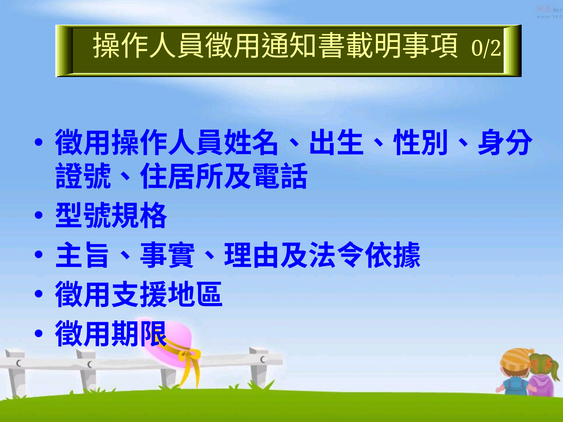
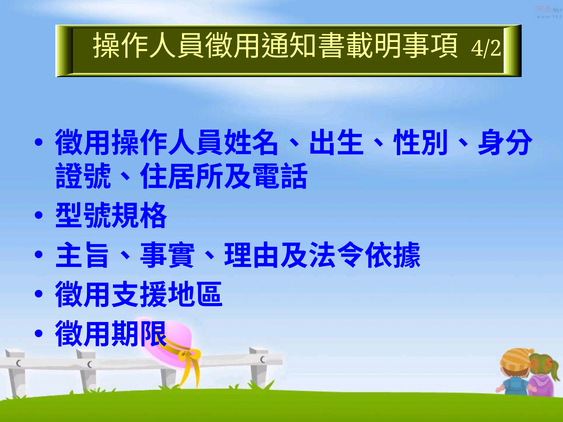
0/2: 0/2 -> 4/2 (487, 49)
